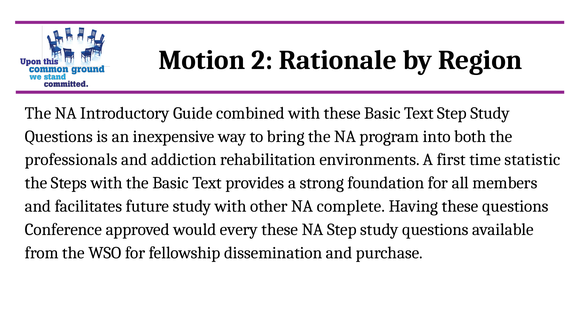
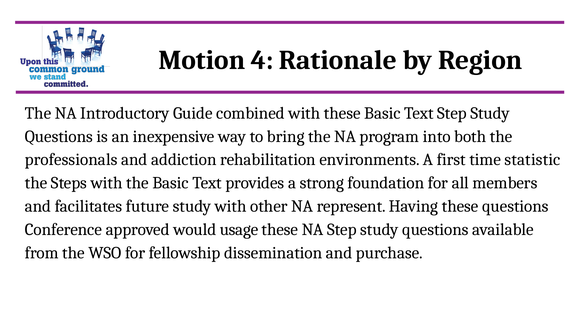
2: 2 -> 4 (262, 60)
complete: complete -> represent (351, 206)
every: every -> usage (239, 230)
